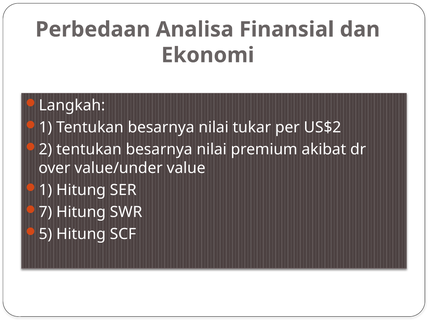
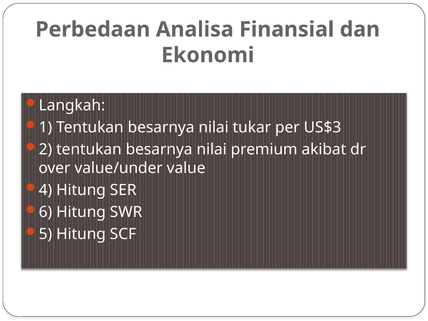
US$2: US$2 -> US$3 (322, 128)
1: 1 -> 4 (45, 190)
7: 7 -> 6 (45, 212)
